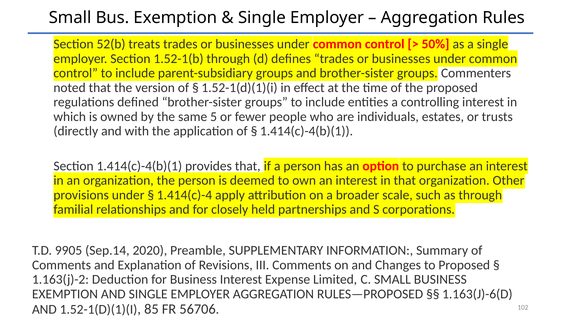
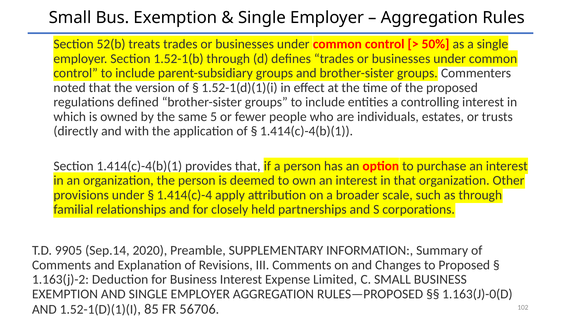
1.163(J)-6(D: 1.163(J)-6(D -> 1.163(J)-0(D (477, 294)
